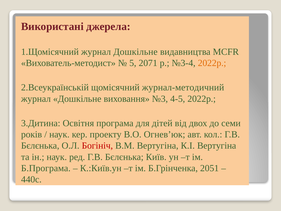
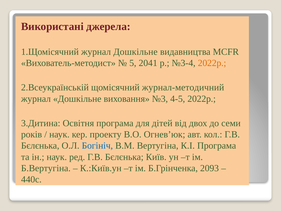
2071: 2071 -> 2041 (148, 63)
Богініч colour: red -> blue (97, 146)
К.І Вертугіна: Вертугіна -> Програма (217, 146)
Б.Програма: Б.Програма -> Б.Вертугіна (46, 168)
2051: 2051 -> 2093 (210, 168)
